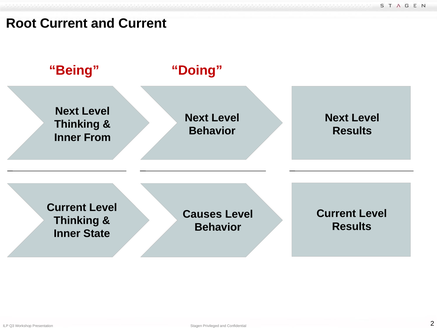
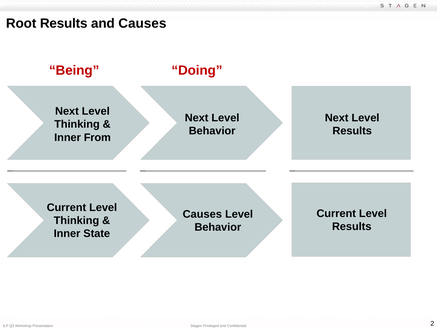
Root Current: Current -> Results (64, 24)
and Current: Current -> Causes (142, 24)
